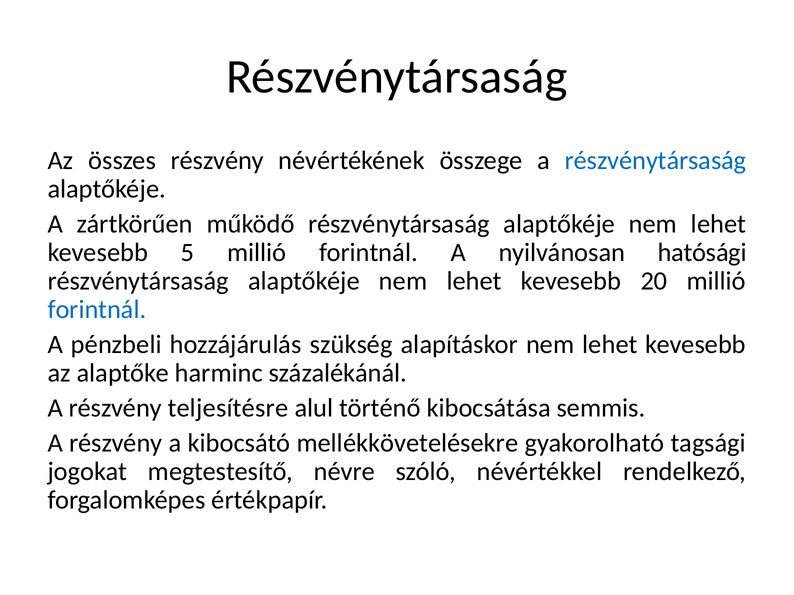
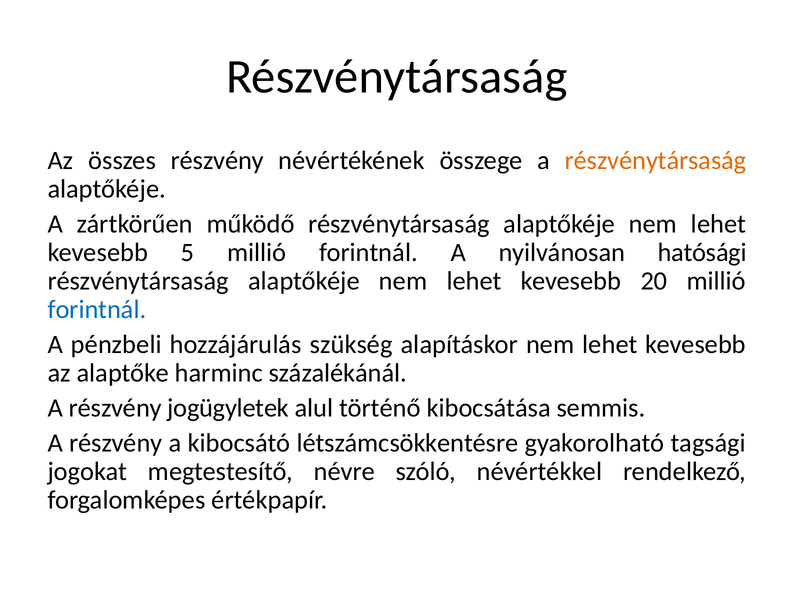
részvénytársaság colour: blue -> orange (656, 161)
teljesítésre: teljesítésre -> jogügyletek (228, 408)
mellékkövetelésekre: mellékkövetelésekre -> létszámcsökkentésre (408, 443)
